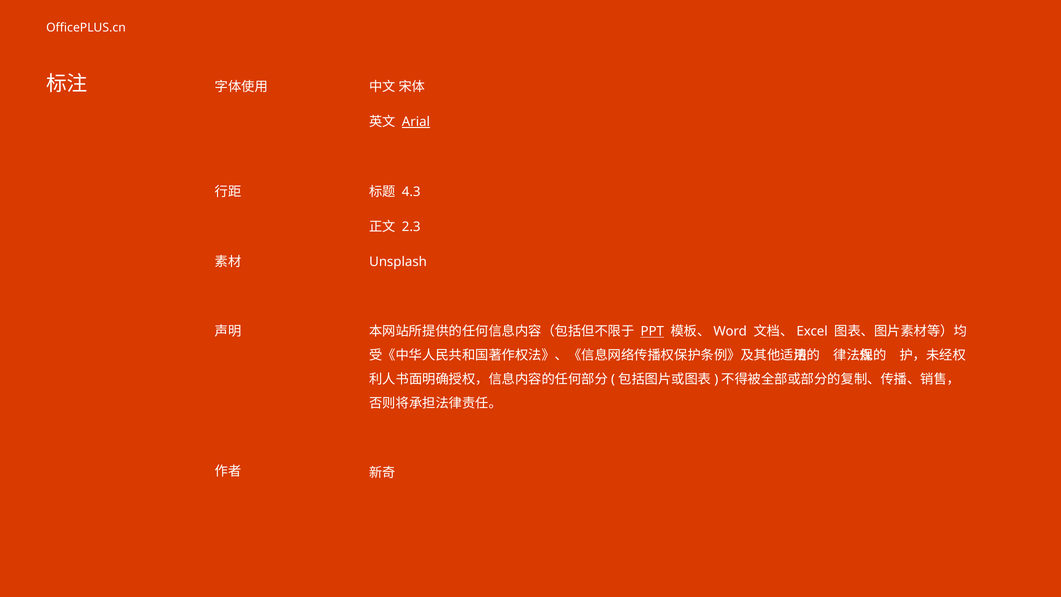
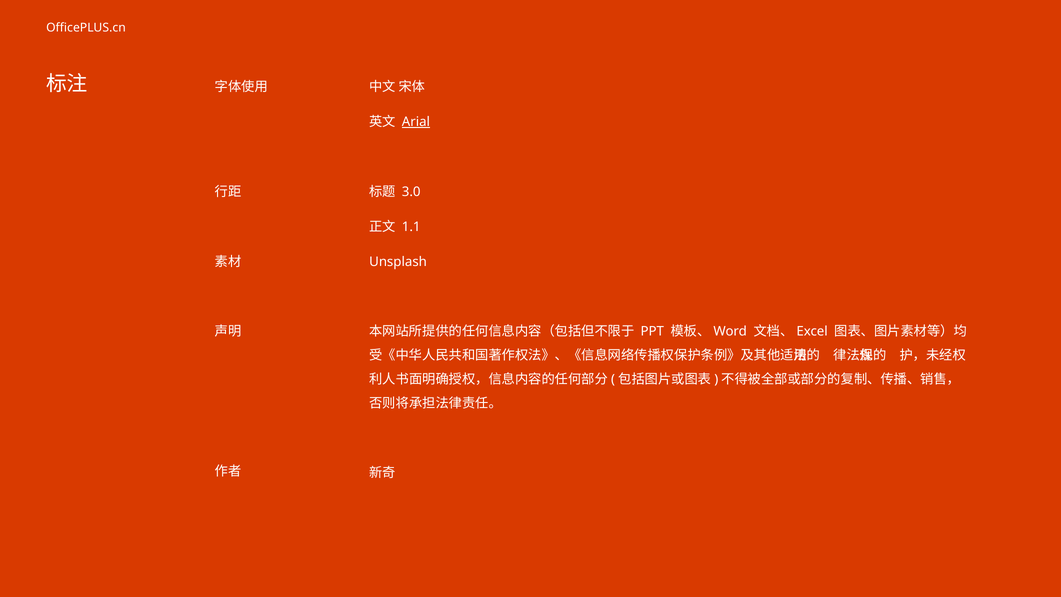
4.3: 4.3 -> 3.0 (411, 192)
2.3: 2.3 -> 1.1 (411, 227)
PPT underline: present -> none (652, 331)
